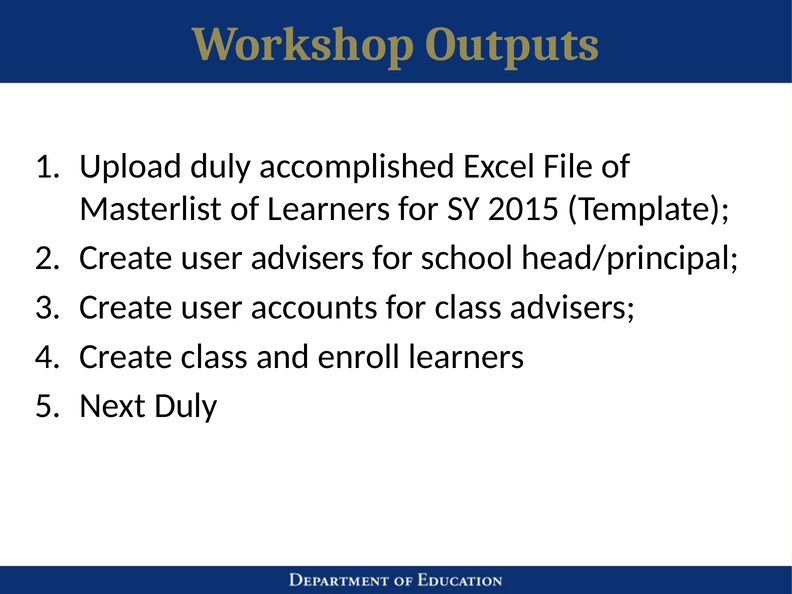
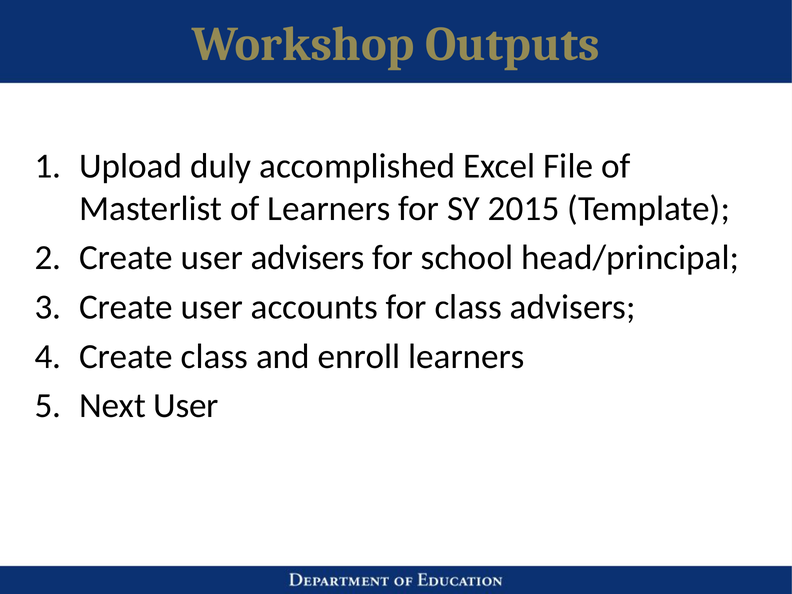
Next Duly: Duly -> User (186, 406)
